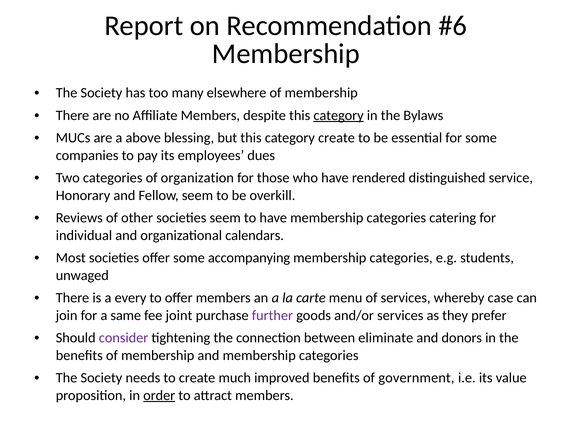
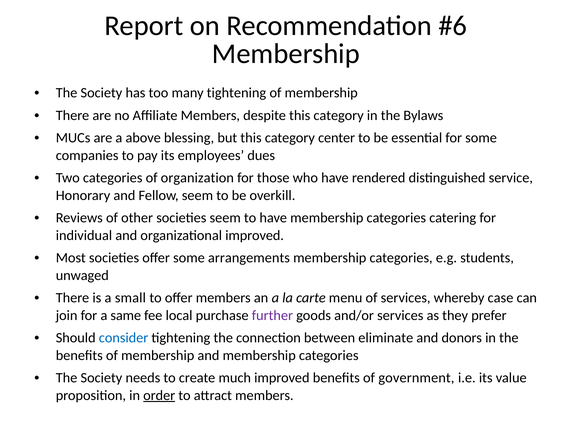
many elsewhere: elsewhere -> tightening (236, 93)
category underline: present -> none (339, 115)
category create: create -> center (337, 138)
organizational calendars: calendars -> improved (255, 235)
accompanying: accompanying -> arrangements (249, 258)
every: every -> small (130, 298)
joint: joint -> local (179, 315)
consider colour: purple -> blue (124, 338)
